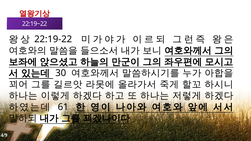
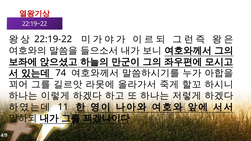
30: 30 -> 74 (61, 73)
61: 61 -> 11 (63, 107)
